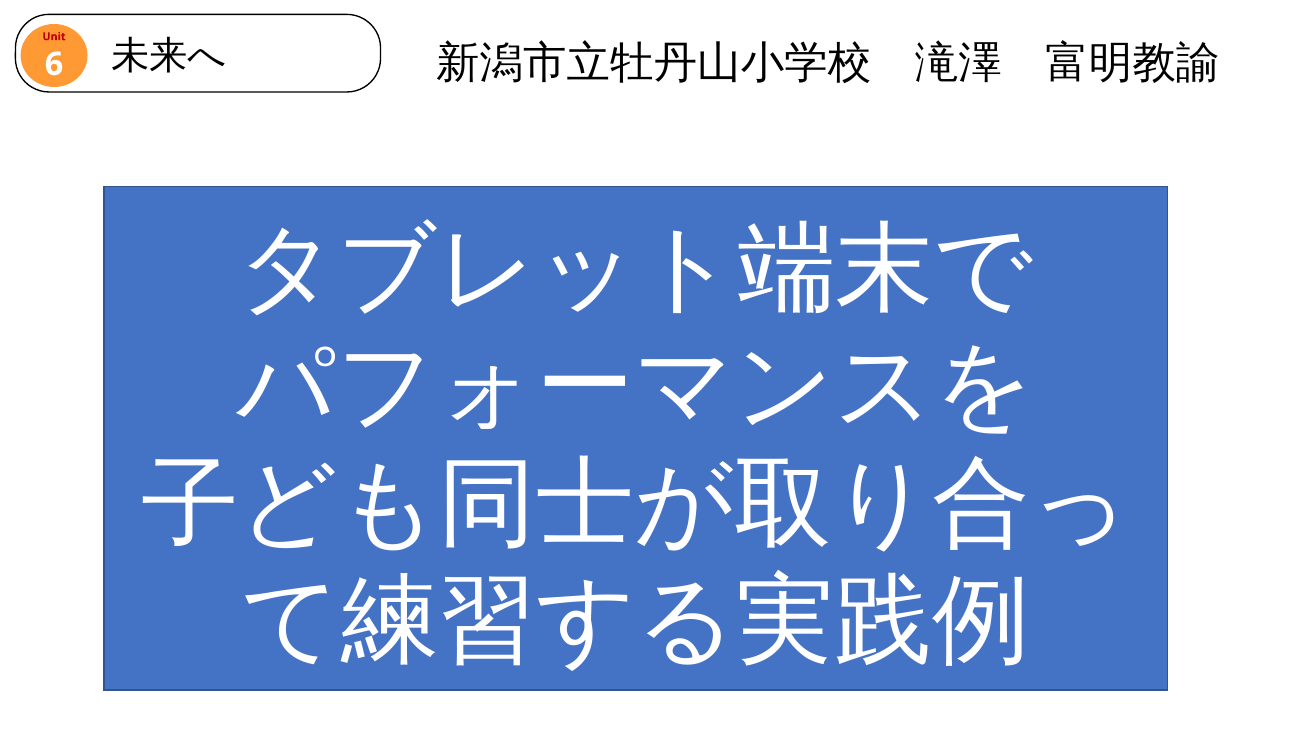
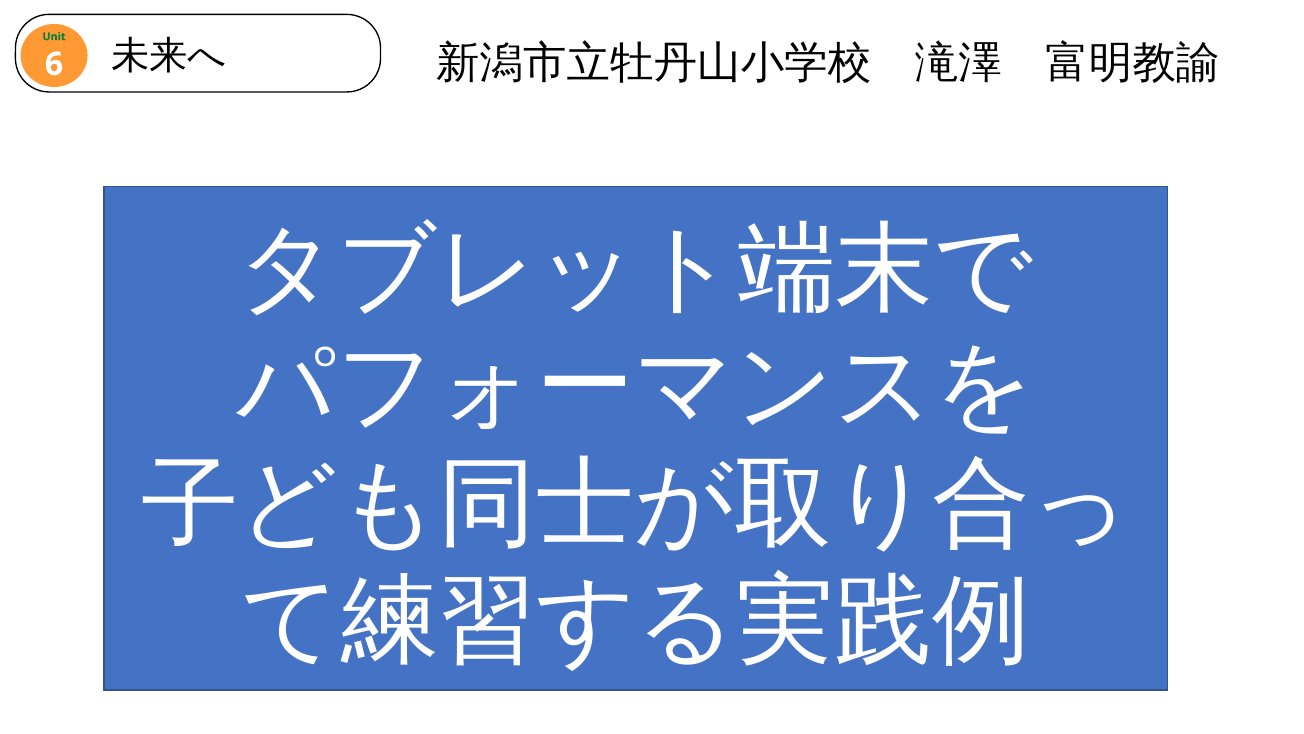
Unit colour: red -> green (54, 37)
